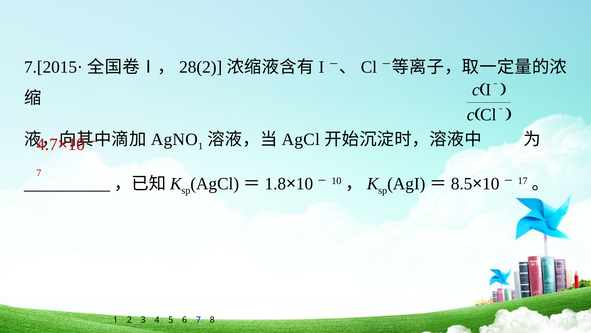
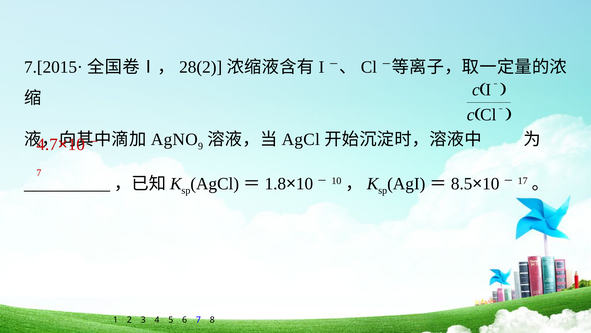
1: 1 -> 9 (201, 146)
